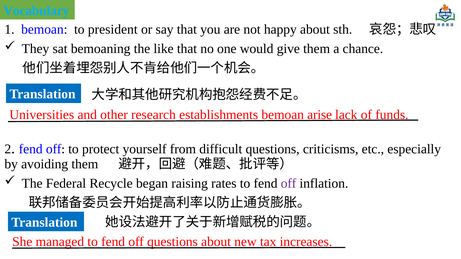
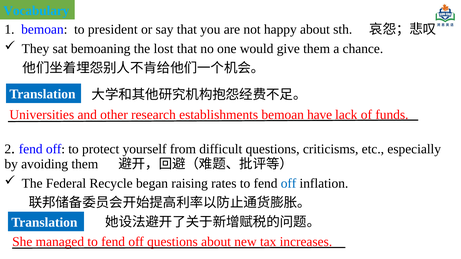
like: like -> lost (163, 49)
arise: arise -> have (320, 115)
off colour: purple -> blue (289, 184)
